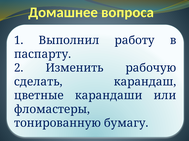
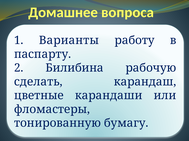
Выполнил: Выполнил -> Варианты (69, 41)
Изменить: Изменить -> Билибина (75, 68)
